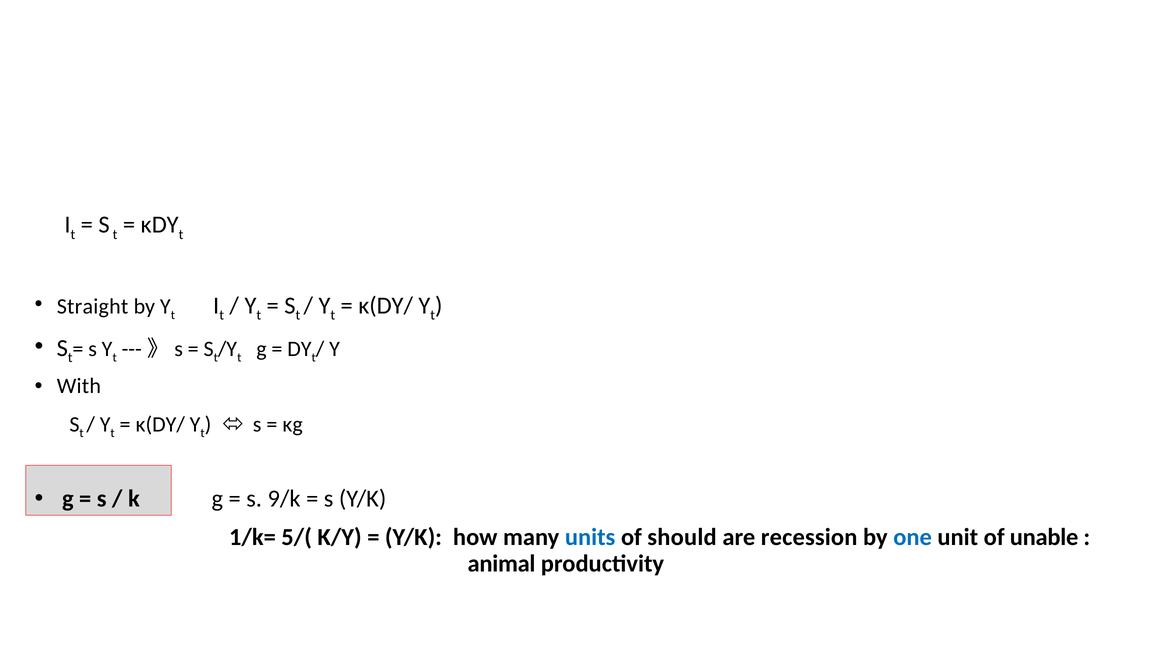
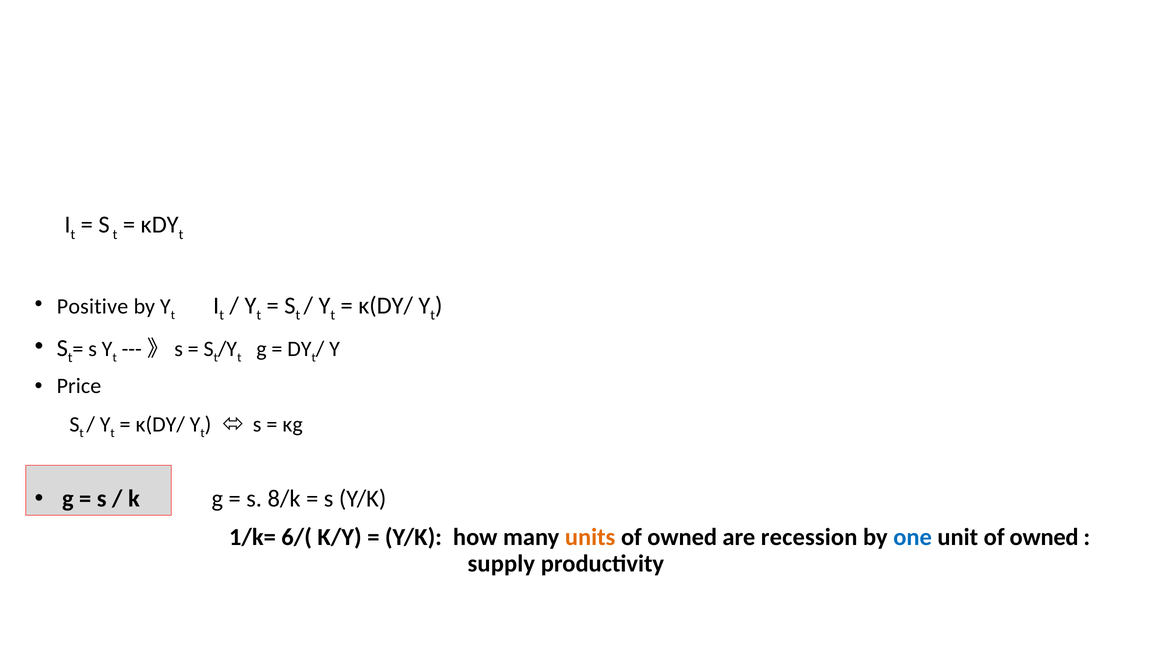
Straight: Straight -> Positive (93, 307)
With: With -> Price (79, 386)
9/k: 9/k -> 8/k (284, 499)
5/(: 5/( -> 6/( (297, 538)
units colour: blue -> orange (590, 538)
should: should -> owned (682, 538)
unit of unable: unable -> owned (1044, 538)
animal: animal -> supply (501, 564)
